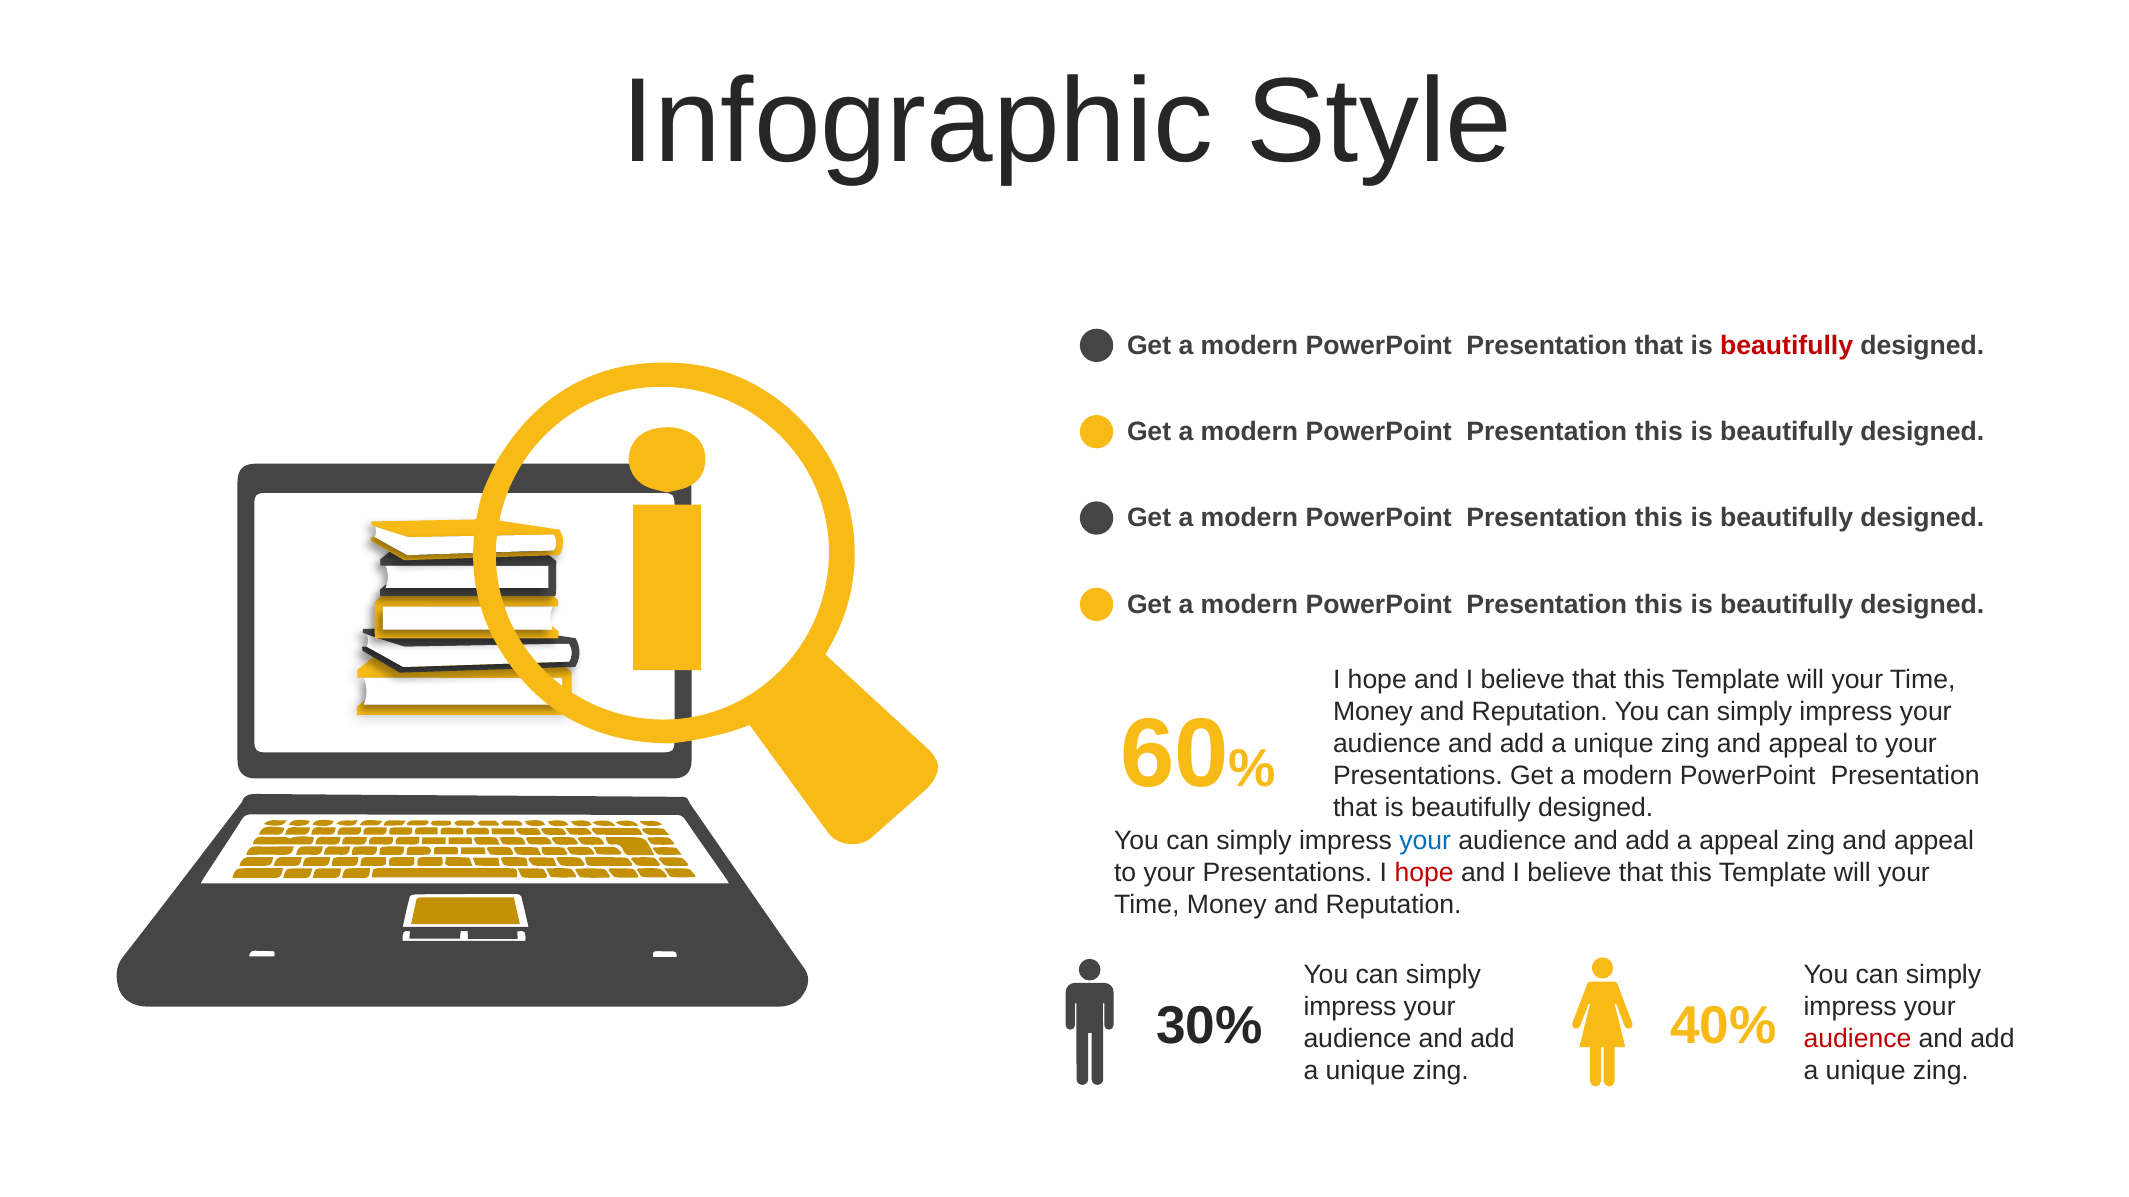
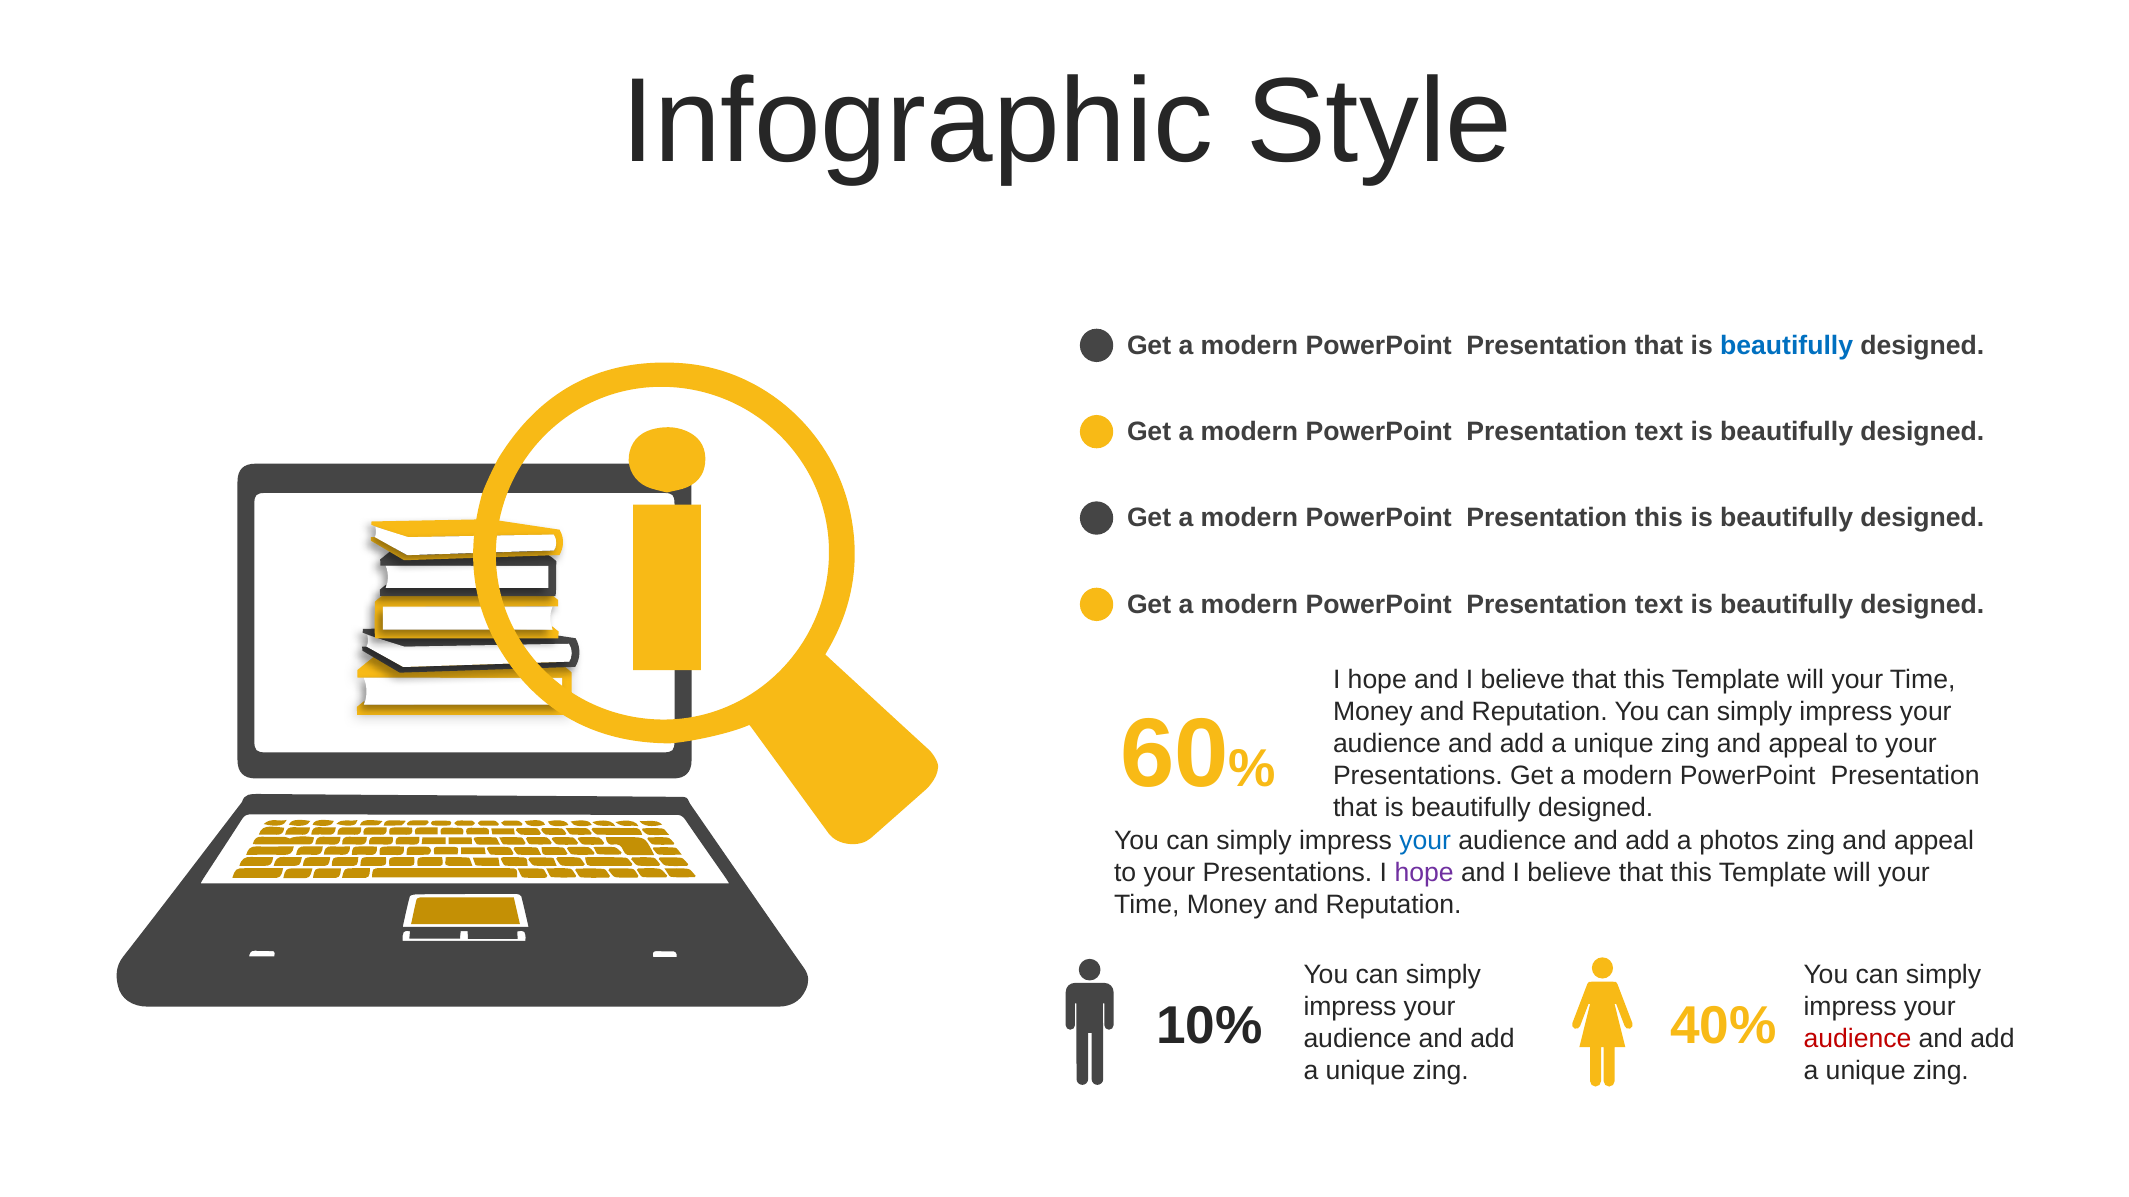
beautifully colour: red -> blue (1787, 346)
this: this -> text (1659, 432)
this: this -> text (1659, 605)
a appeal: appeal -> photos (1739, 841)
hope colour: red -> purple (1424, 873)
30%: 30% -> 10% (1210, 1026)
